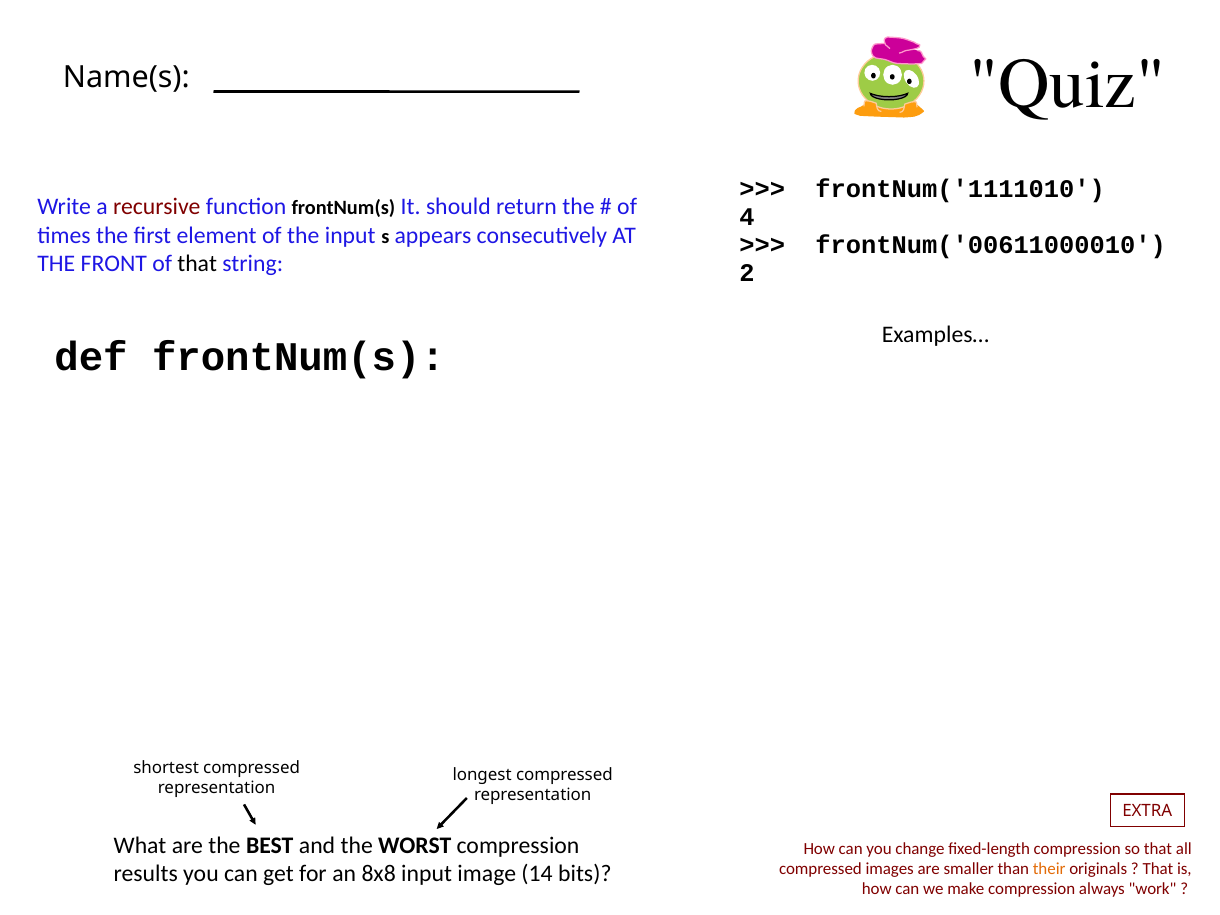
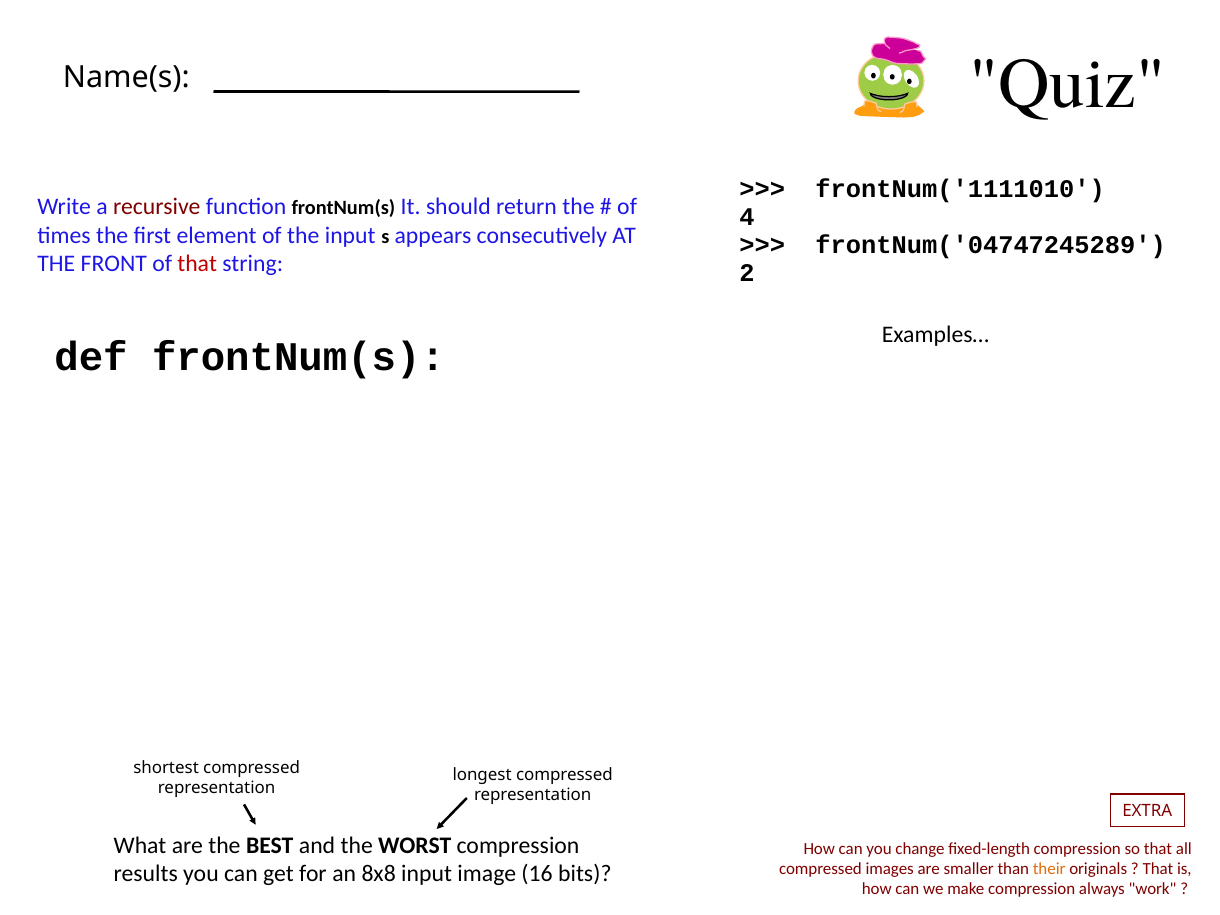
frontNum('00611000010: frontNum('00611000010 -> frontNum('04747245289 (991, 245)
that colour: black -> red (197, 264)
14: 14 -> 16 (537, 874)
